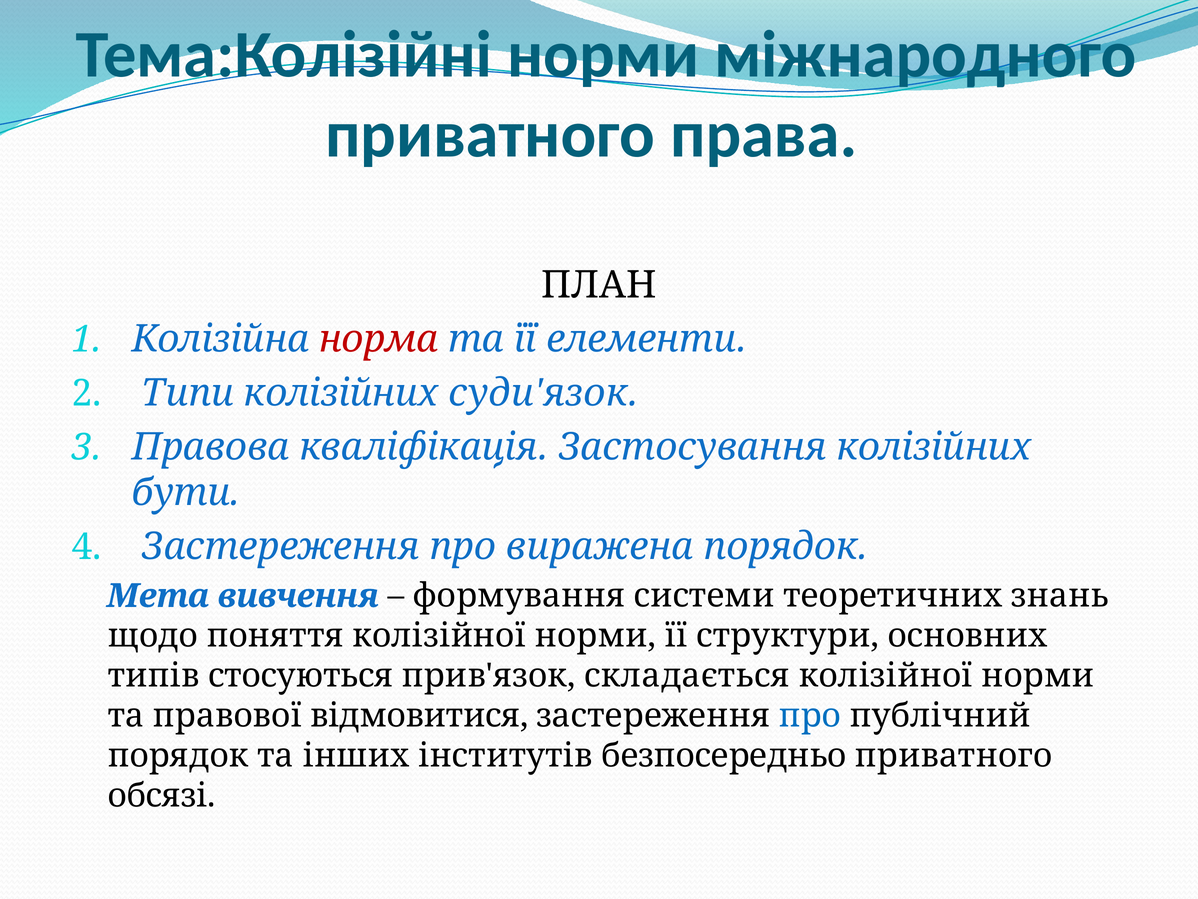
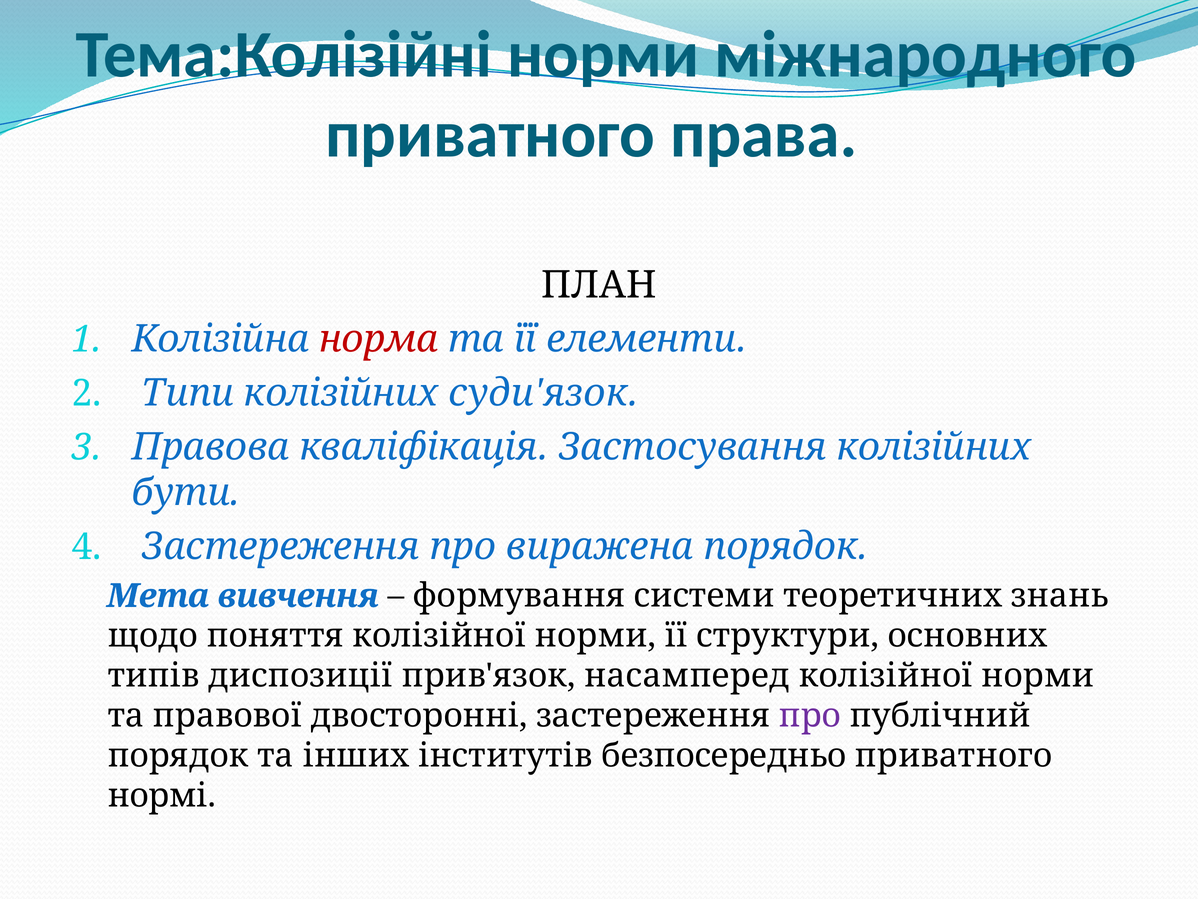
стосуються: стосуються -> диспозиції (301, 676)
складається: складається -> насамперед (687, 676)
відмовитися: відмовитися -> двосторонні (419, 715)
про colour: blue -> purple (810, 715)
обсязі: обсязі -> нормі (162, 795)
